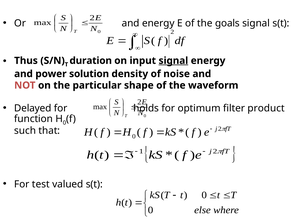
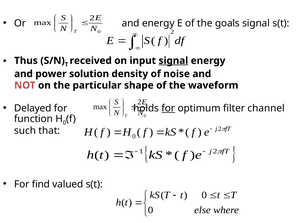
duration: duration -> received (91, 61)
for underline: none -> present (168, 109)
product: product -> channel (266, 109)
test: test -> find (41, 185)
